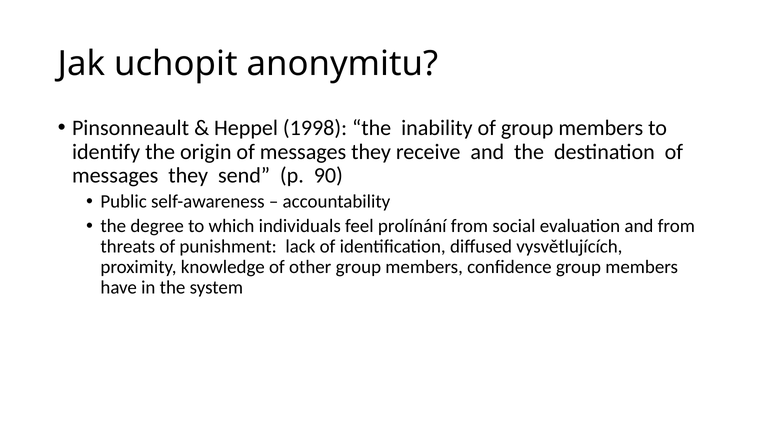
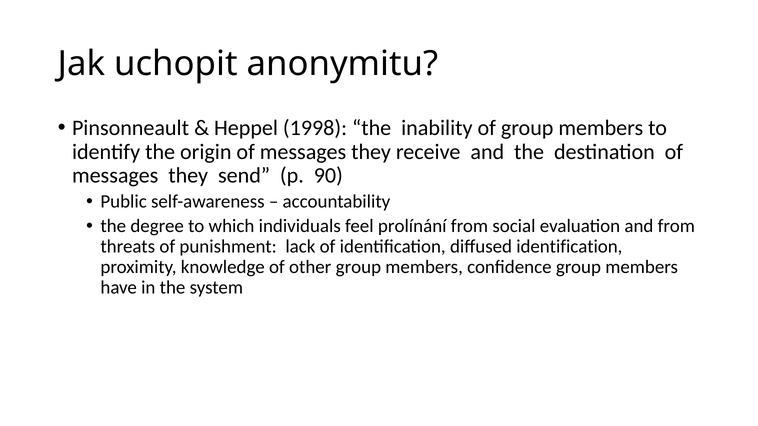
diffused vysvětlujících: vysvětlujících -> identification (569, 247)
